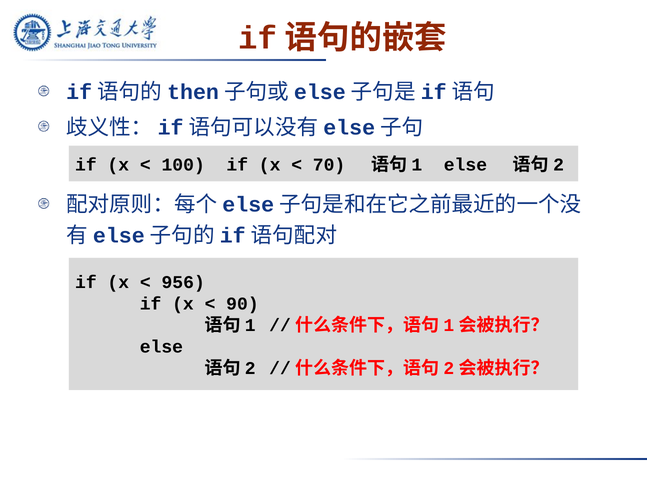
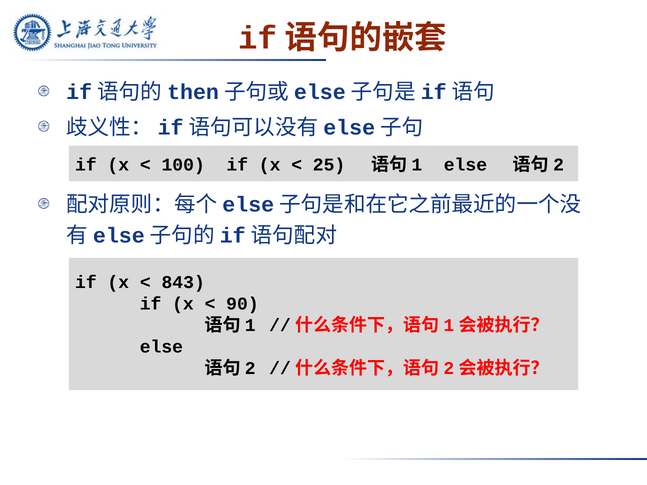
70: 70 -> 25 (329, 165)
956: 956 -> 843 (183, 282)
